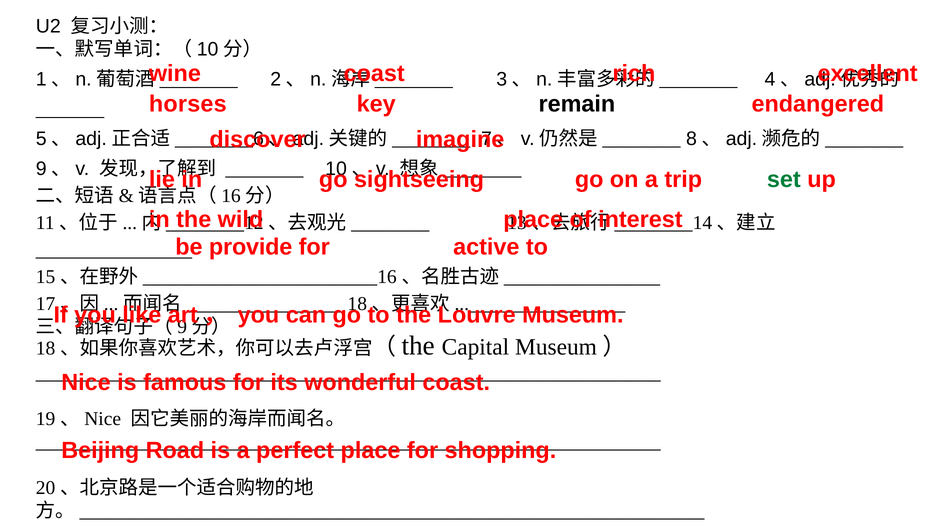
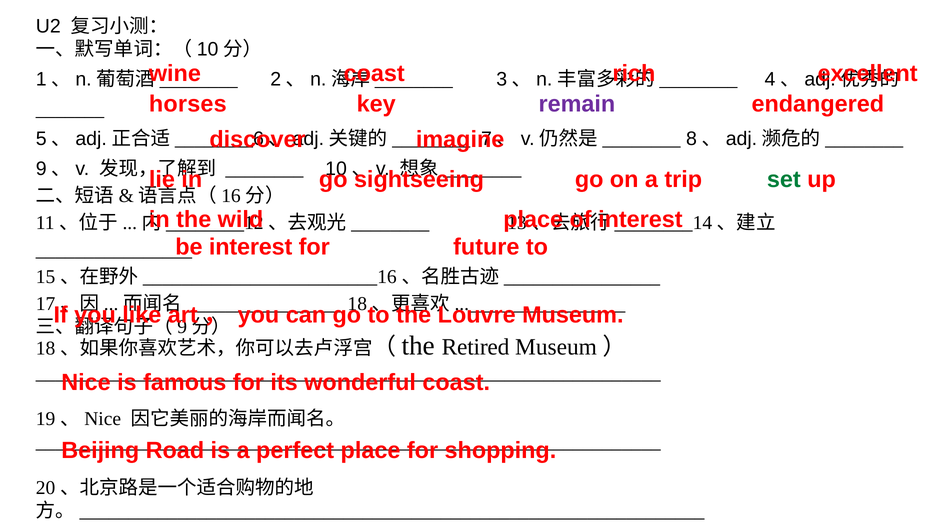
remain colour: black -> purple (577, 104)
provide: provide -> interest (251, 247)
active: active -> future (486, 247)
Capital: Capital -> Retired (476, 347)
